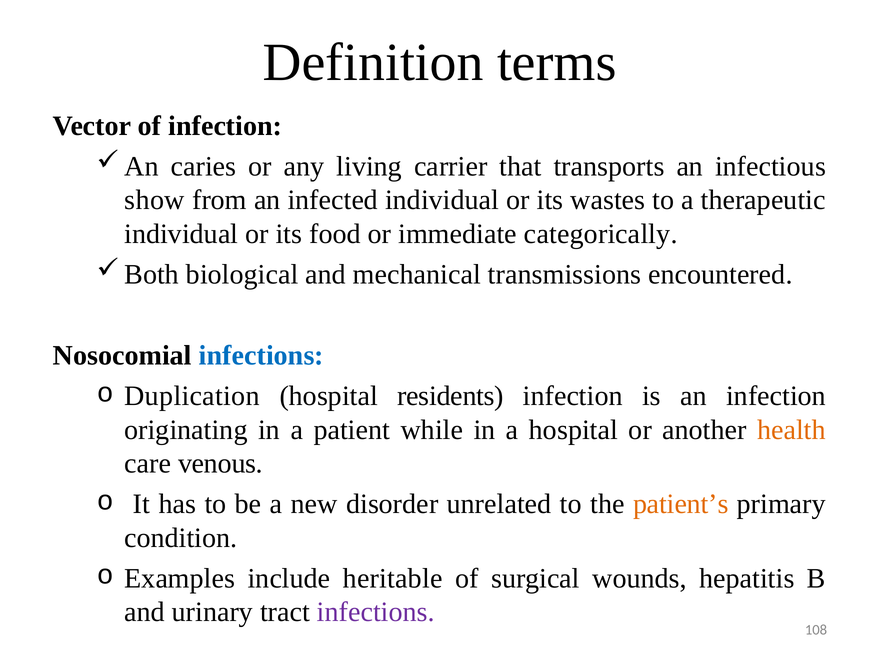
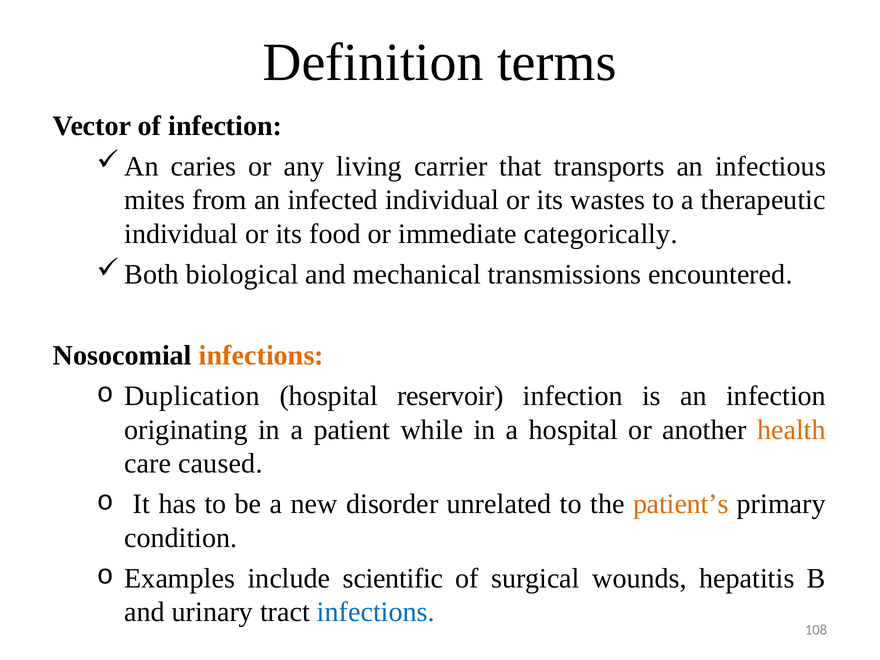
show: show -> mites (155, 200)
infections colour: blue -> orange (261, 356)
residents: residents -> reservoir (450, 396)
venous: venous -> caused (220, 464)
heritable: heritable -> scientific (393, 578)
infections colour: purple -> blue (376, 612)
